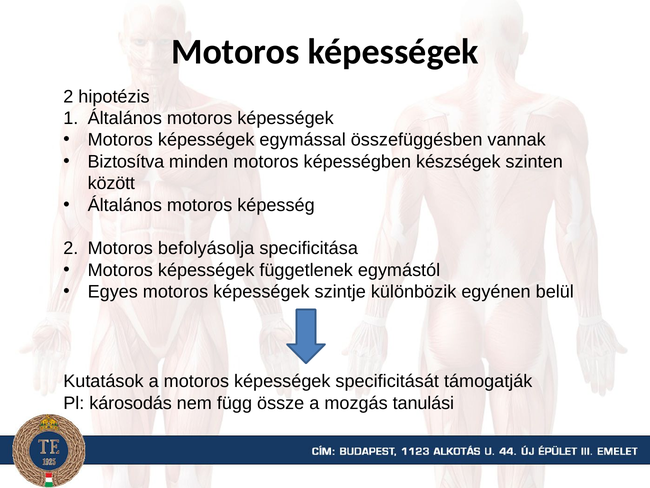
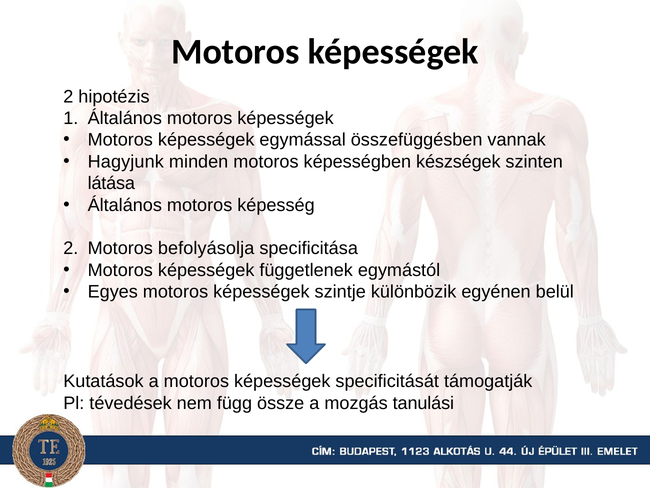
Biztosítva: Biztosítva -> Hagyjunk (126, 162)
között: között -> látása (111, 183)
károsodás: károsodás -> tévedések (131, 403)
